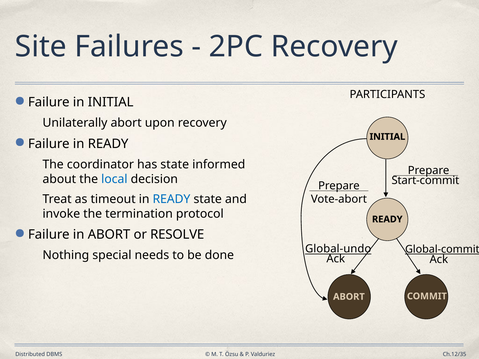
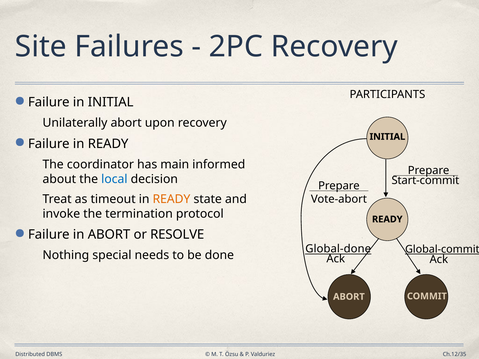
has state: state -> main (175, 165)
READY colour: blue -> orange (171, 199)
Global-undo: Global-undo -> Global-done (338, 249)
